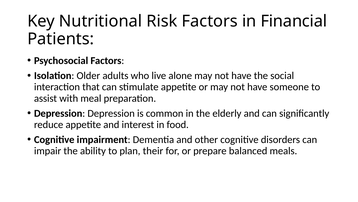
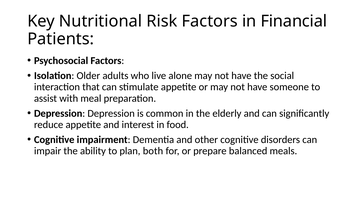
their: their -> both (153, 151)
